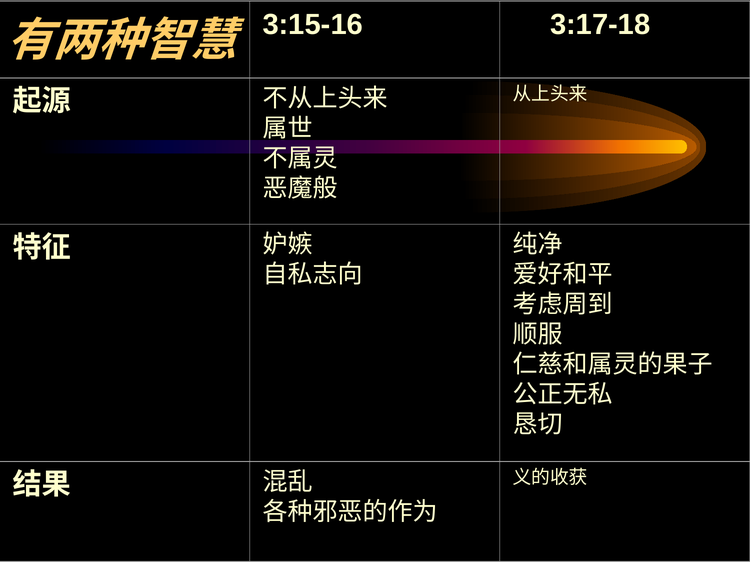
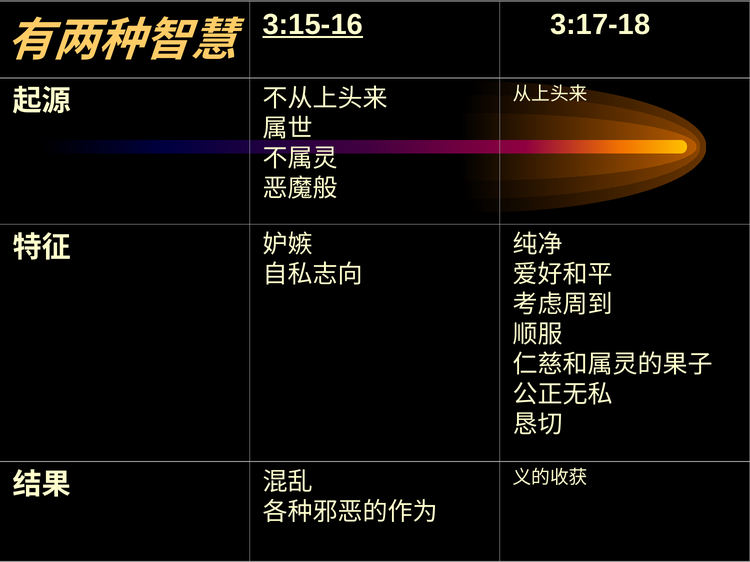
3:15-16 underline: none -> present (313, 25)
